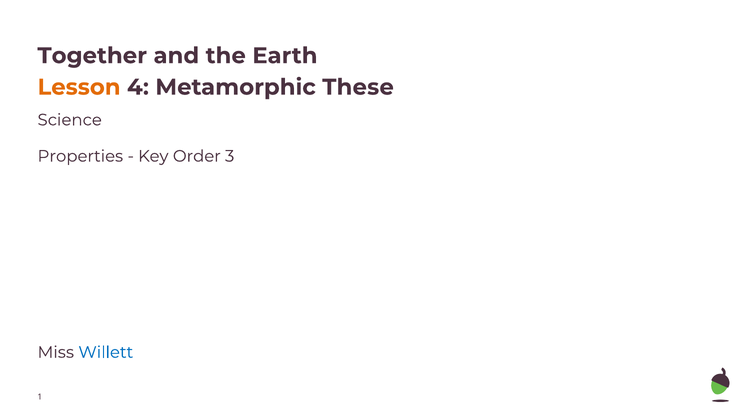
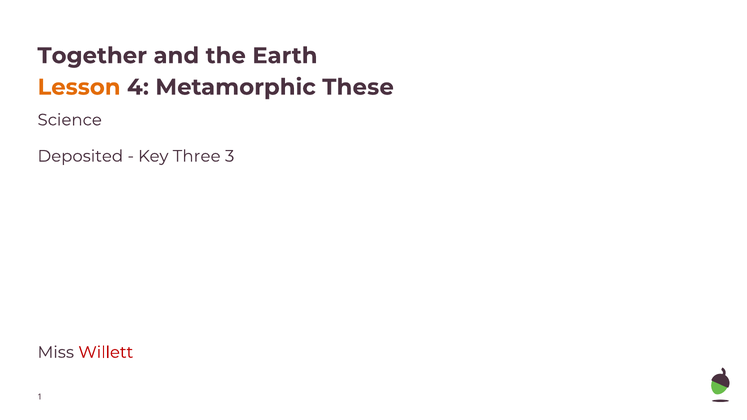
Properties: Properties -> Deposited (80, 156)
Order: Order -> Three (197, 156)
Willett colour: blue -> red (106, 352)
